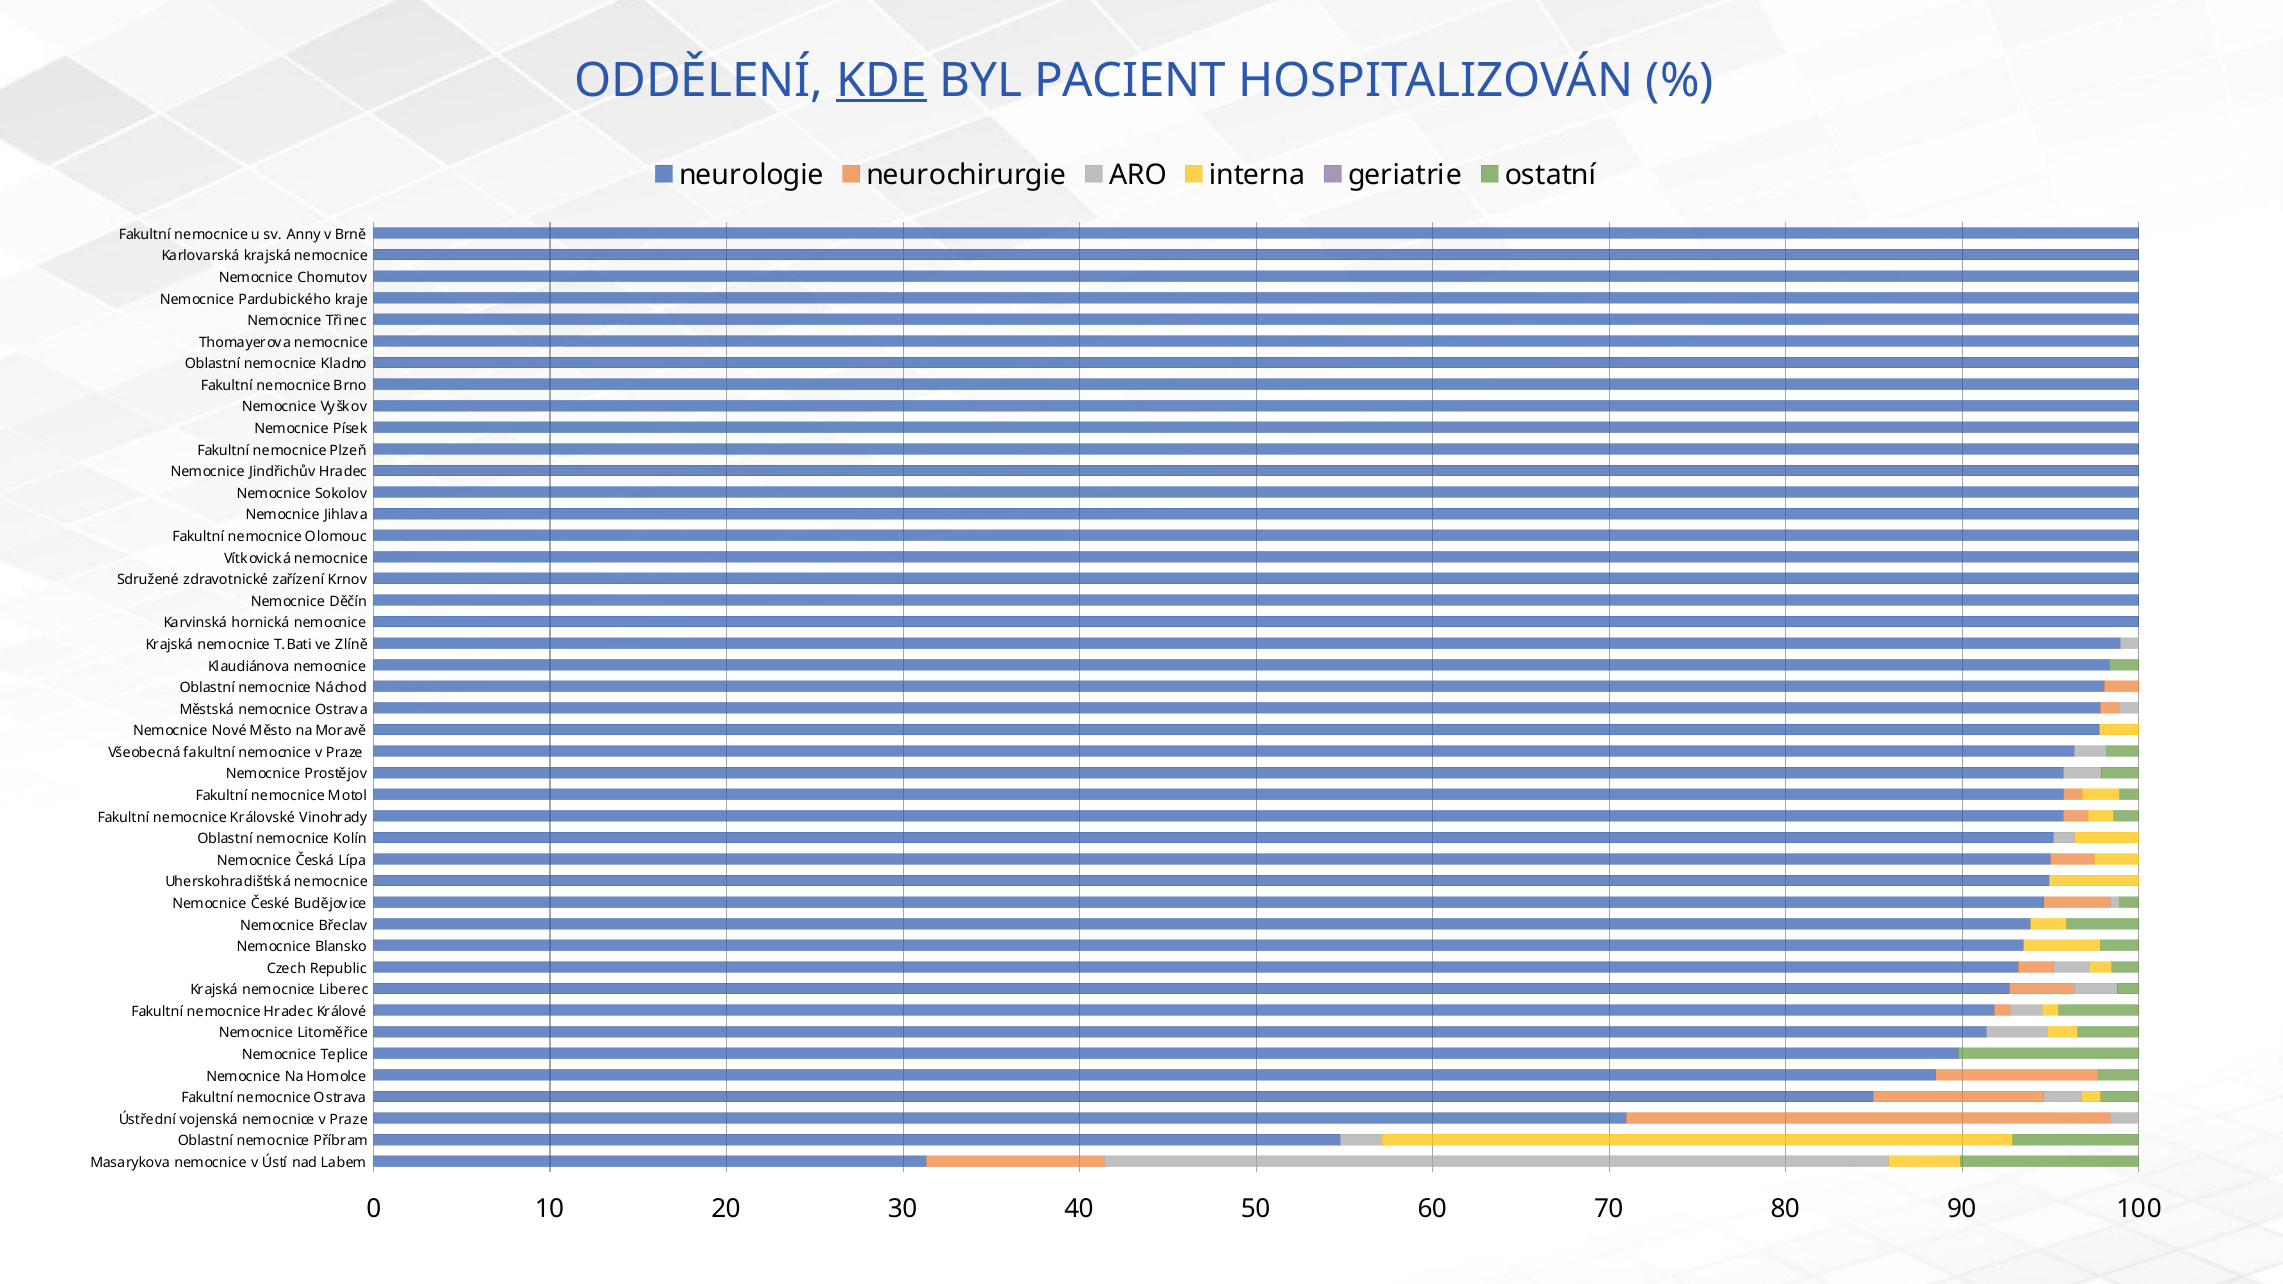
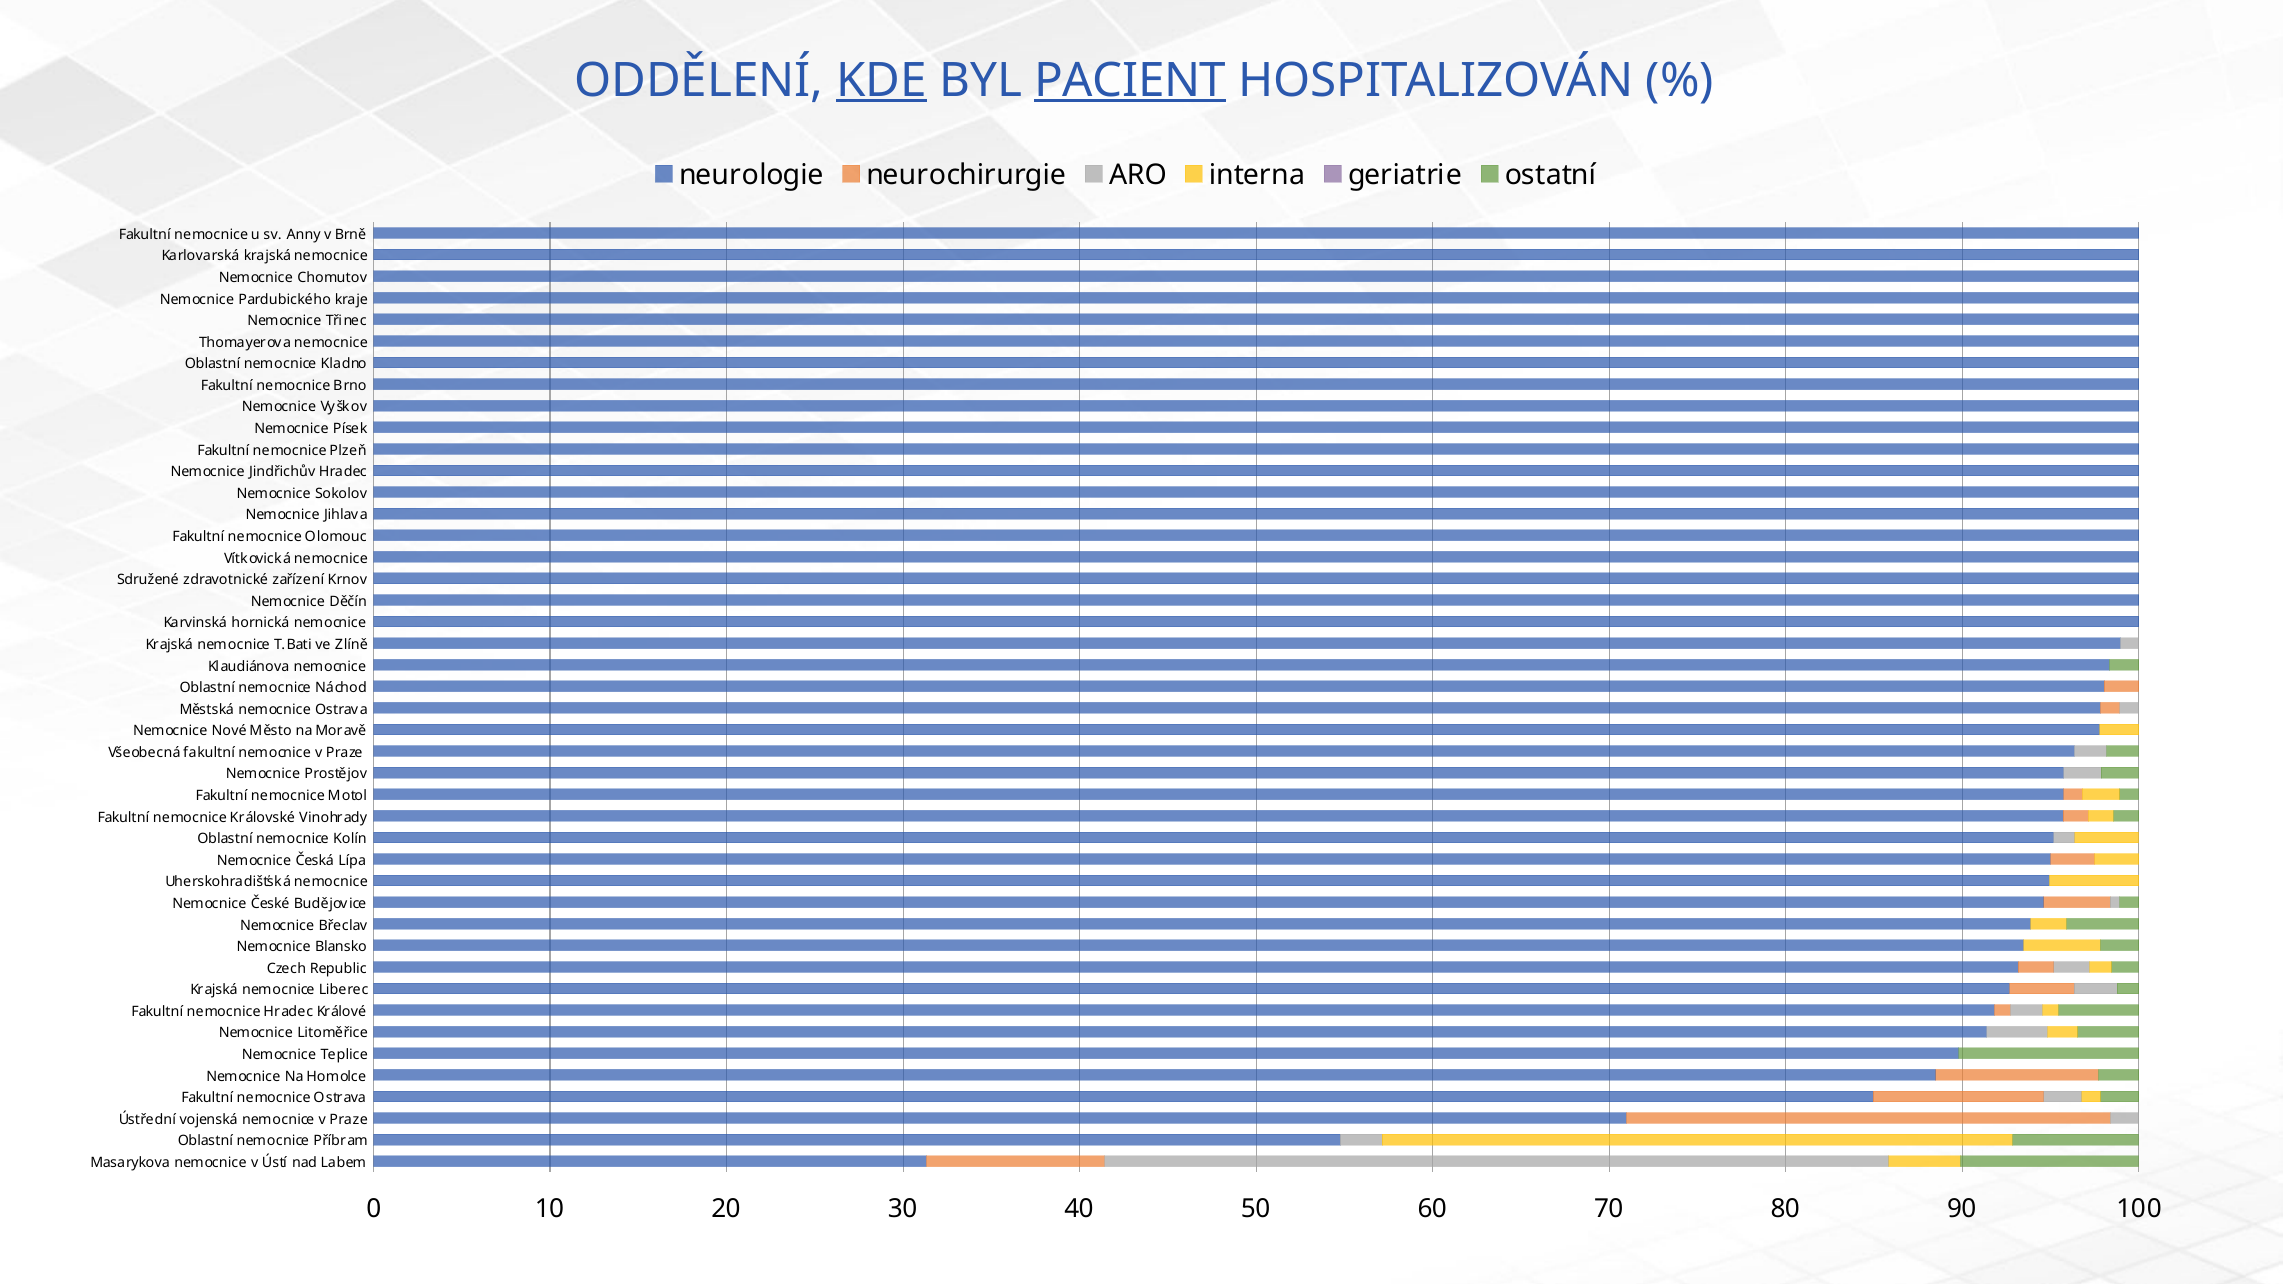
PACIENT underline: none -> present (1130, 80)
